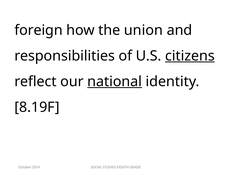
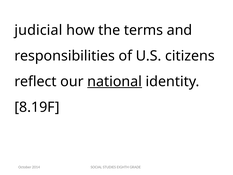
foreign: foreign -> judicial (38, 30)
union: union -> terms (143, 30)
citizens underline: present -> none (190, 56)
